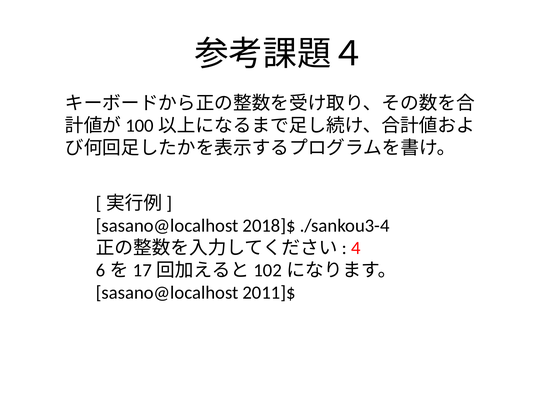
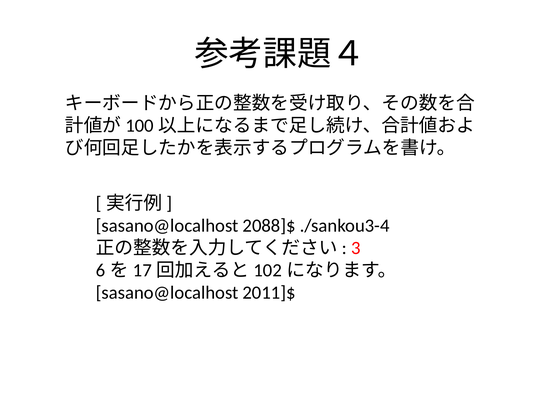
2018]$: 2018]$ -> 2088]$ (269, 226)
4: 4 -> 3 (356, 248)
